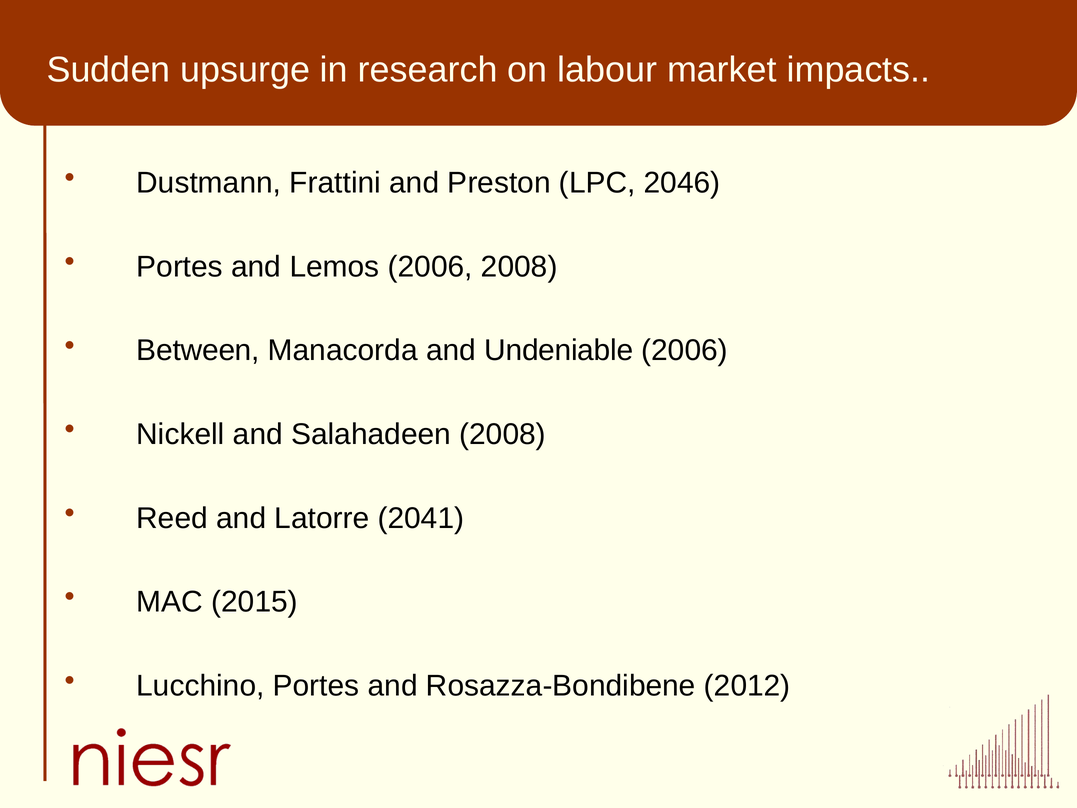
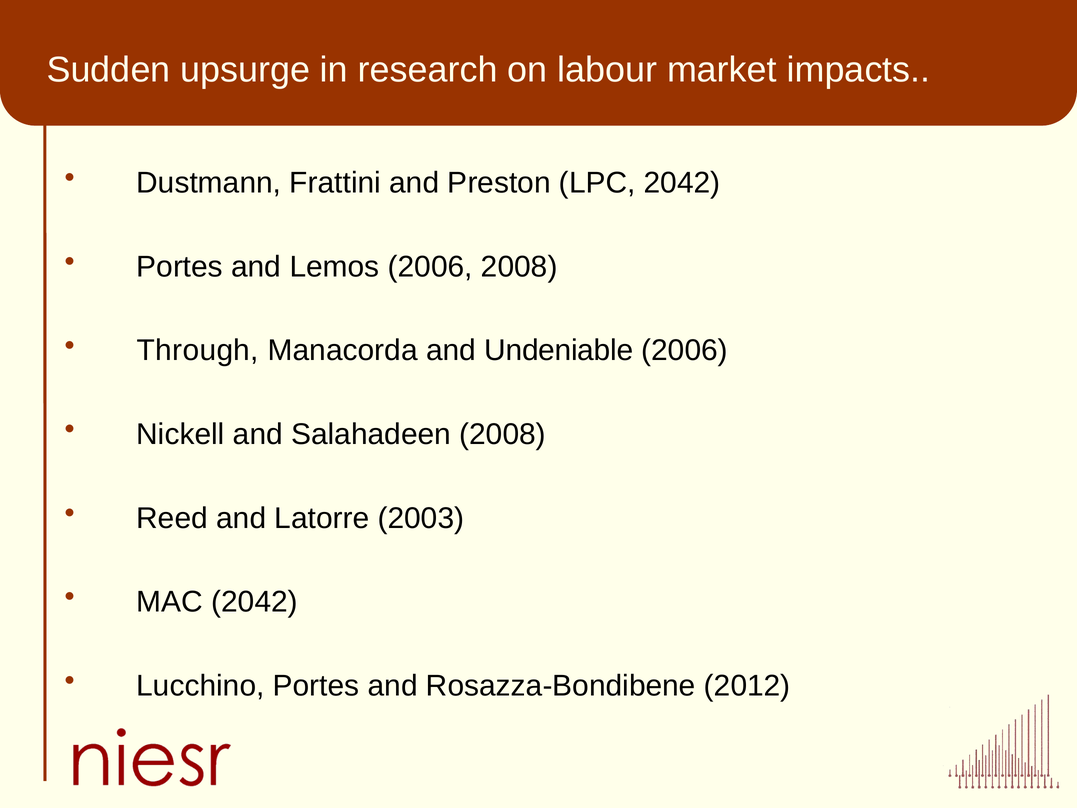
LPC 2046: 2046 -> 2042 (682, 183)
Between: Between -> Through (198, 350)
2041: 2041 -> 2003 (421, 518)
MAC 2015: 2015 -> 2042 (255, 602)
